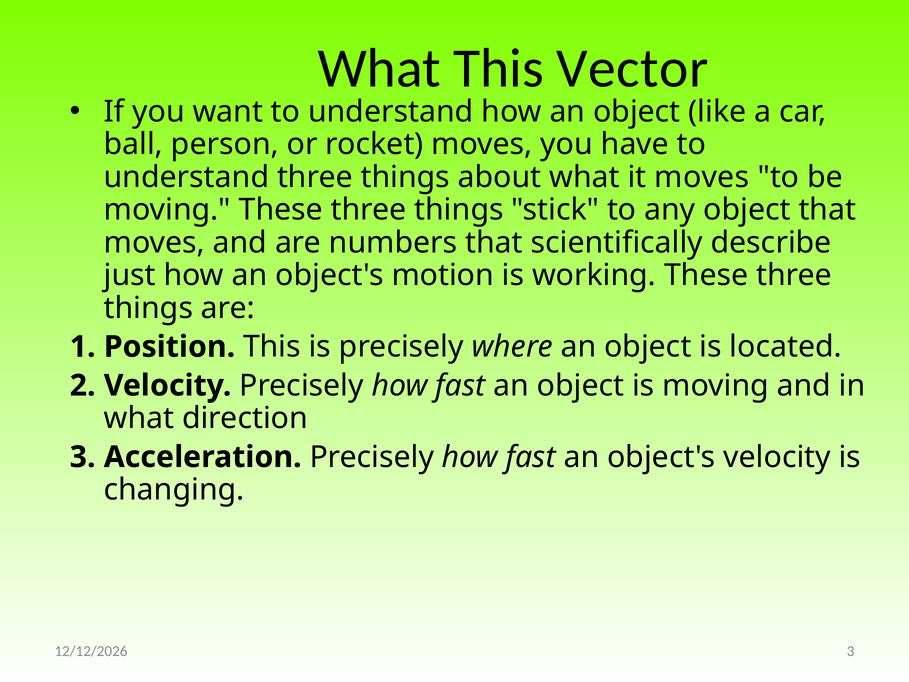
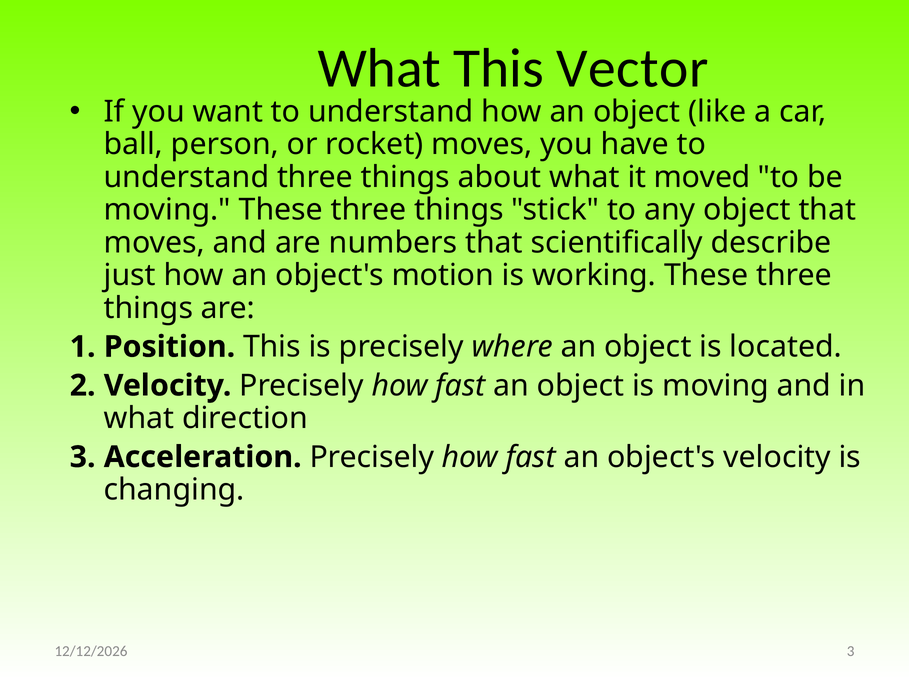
it moves: moves -> moved (702, 177)
